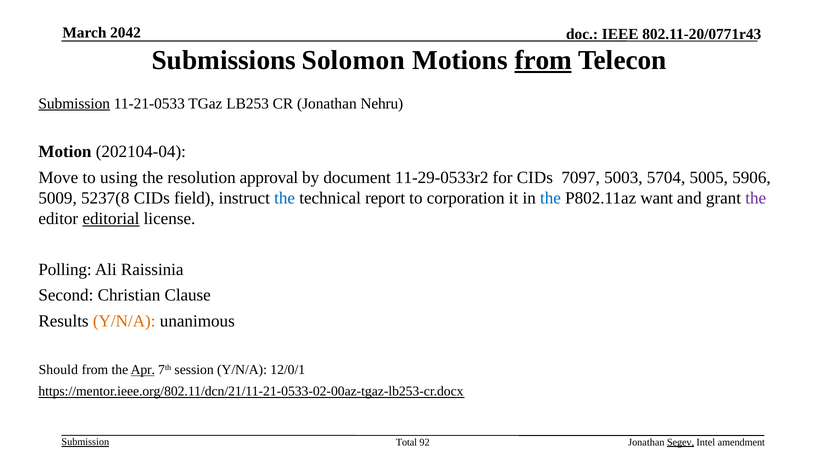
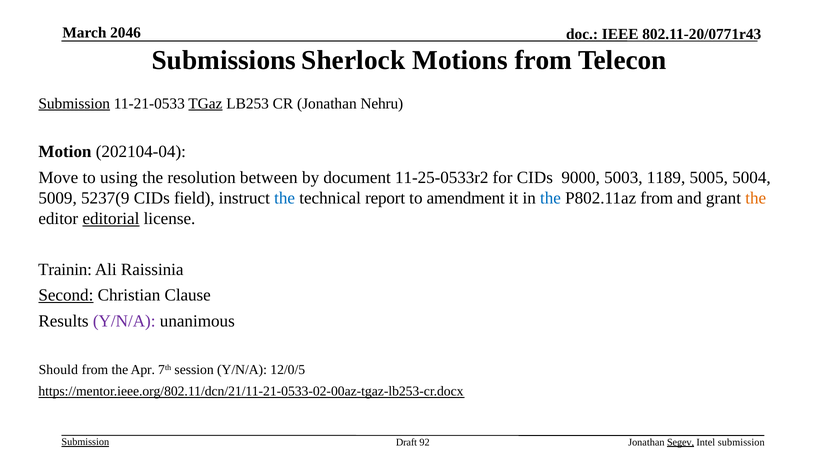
2042: 2042 -> 2046 (126, 33)
Solomon: Solomon -> Sherlock (353, 60)
from underline: present -> none (543, 60)
TGaz underline: none -> present (205, 103)
approval: approval -> between (269, 177)
11-29-0533r2: 11-29-0533r2 -> 11-25-0533r2 (442, 177)
7097: 7097 -> 9000 (581, 177)
5704: 5704 -> 1189 (666, 177)
5906: 5906 -> 5004 (752, 177)
5237(8: 5237(8 -> 5237(9 (105, 198)
corporation: corporation -> amendment (466, 198)
P802.11az want: want -> from (657, 198)
the colour: purple -> orange (756, 198)
Polling: Polling -> Trainin (65, 269)
Second underline: none -> present (66, 295)
Y/N/A colour: orange -> purple (124, 321)
Apr underline: present -> none (143, 370)
12/0/1: 12/0/1 -> 12/0/5 (288, 370)
Total: Total -> Draft (406, 442)
Intel amendment: amendment -> submission (741, 442)
